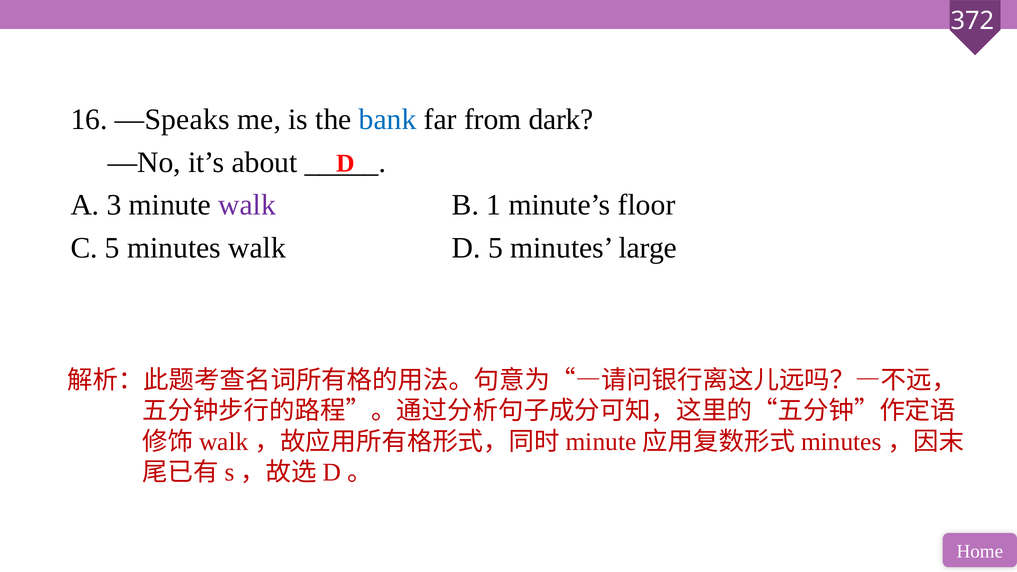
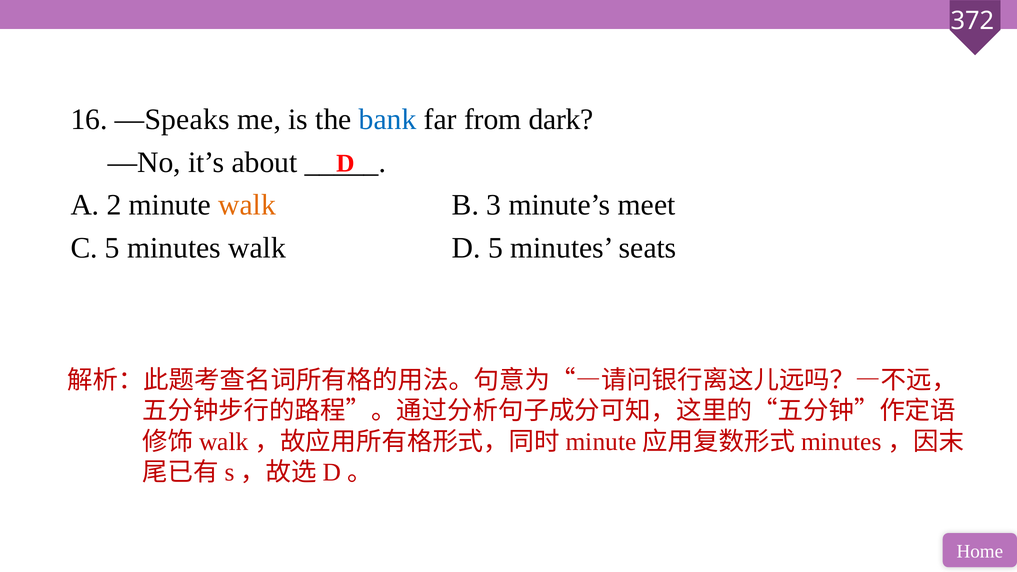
3: 3 -> 2 (114, 205)
walk colour: purple -> orange (247, 205)
1: 1 -> 3 (494, 205)
floor: floor -> meet (647, 205)
large: large -> seats (648, 248)
